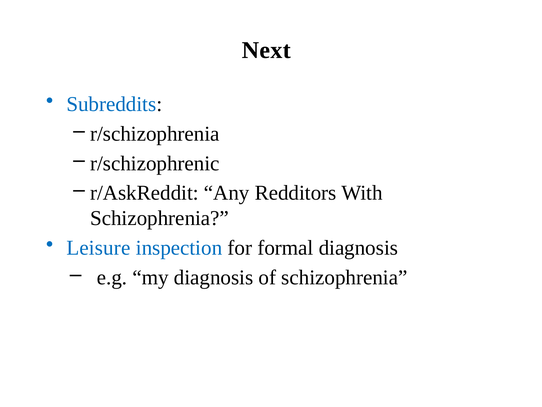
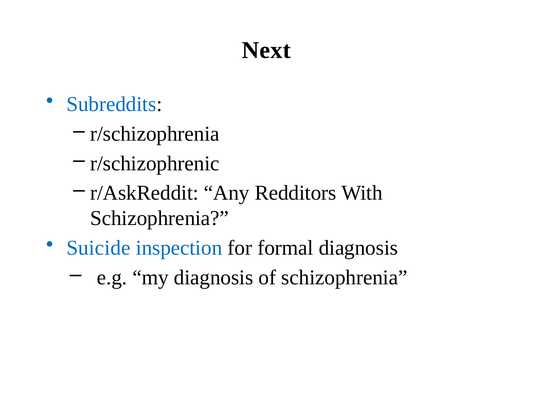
Leisure: Leisure -> Suicide (98, 248)
